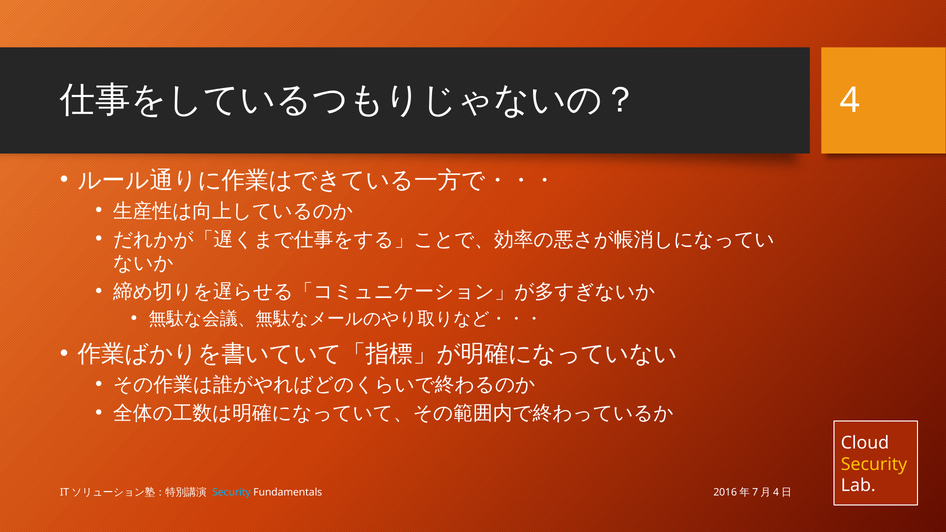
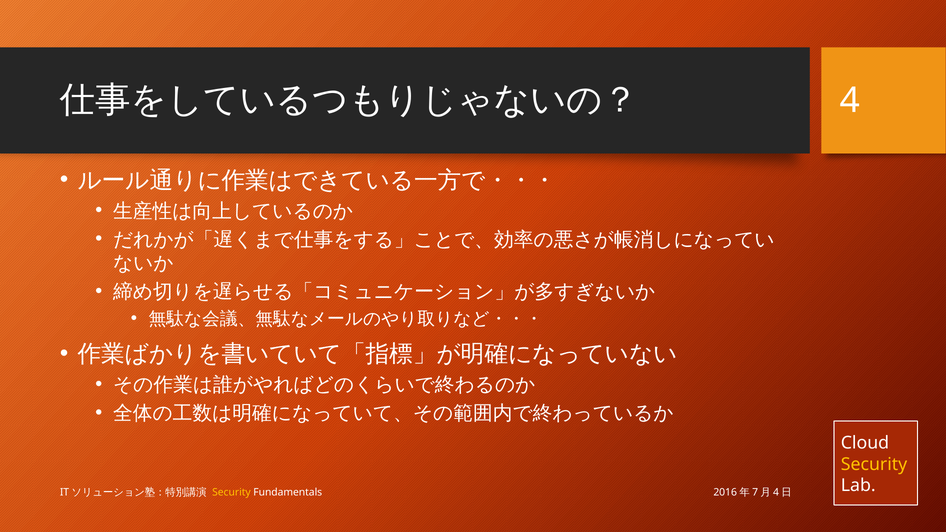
Security colour: light blue -> yellow (231, 493)
